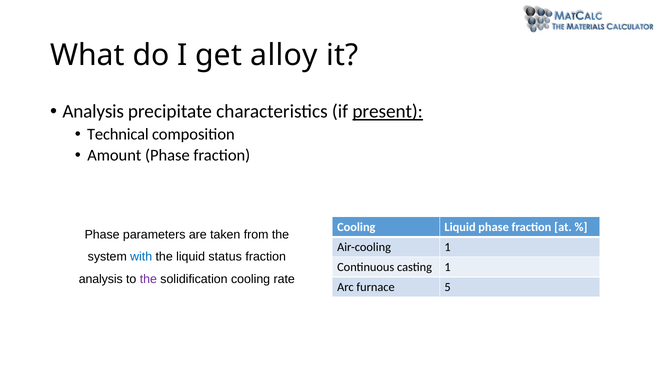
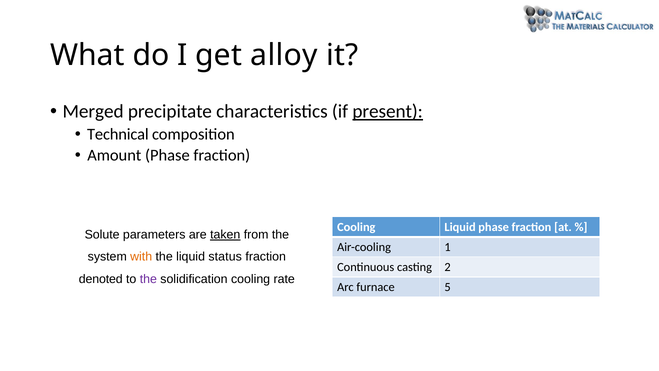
Analysis: Analysis -> Merged (93, 111)
Phase: Phase -> Solute (102, 234)
taken underline: none -> present (225, 234)
with colour: blue -> orange (141, 257)
casting 1: 1 -> 2 (448, 267)
analysis: analysis -> denoted (101, 279)
